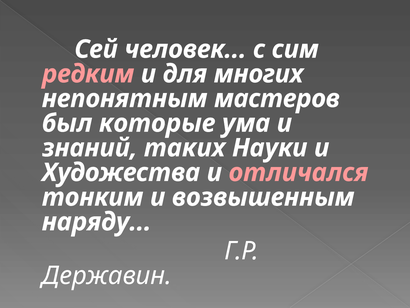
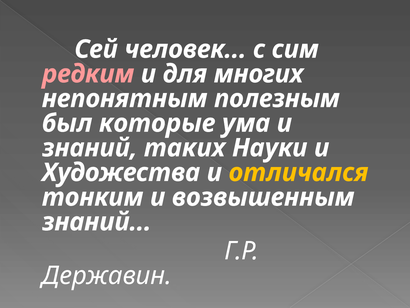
мастеров: мастеров -> полезным (277, 98)
отличался colour: pink -> yellow (299, 172)
наряду: наряду -> знаний (97, 222)
